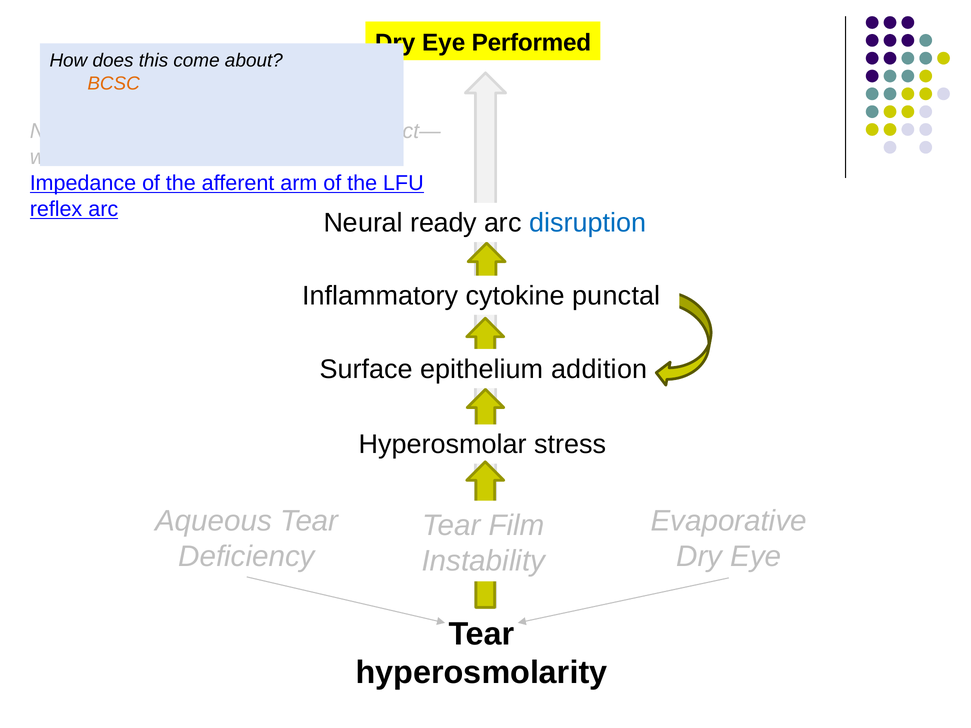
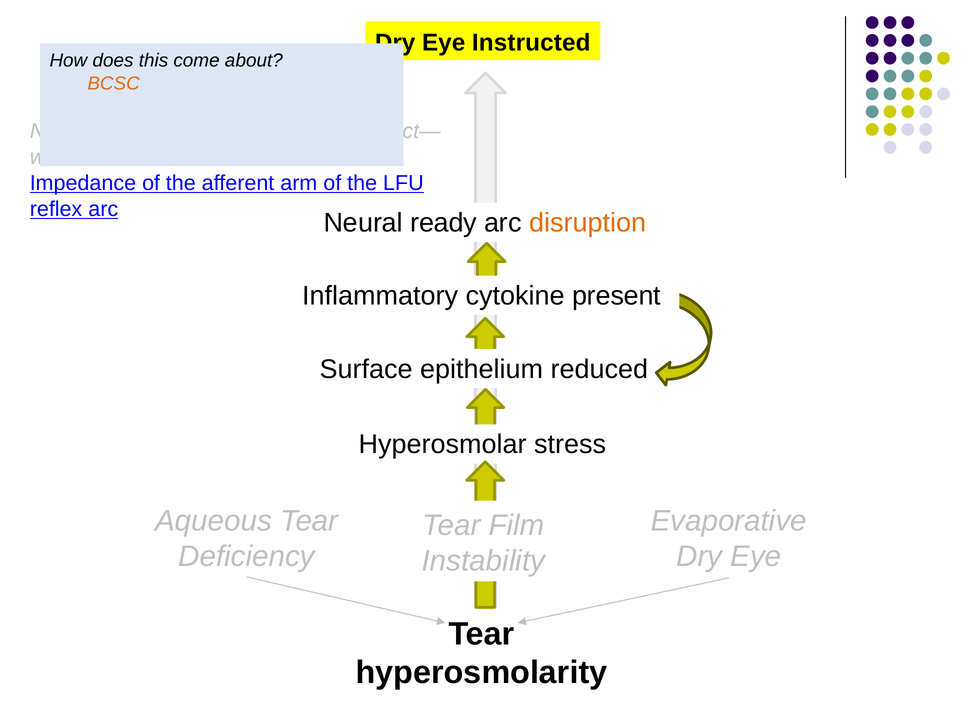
Performed: Performed -> Instructed (531, 43)
disruption colour: blue -> orange (588, 223)
punctal: punctal -> present (617, 296)
addition: addition -> reduced (599, 369)
